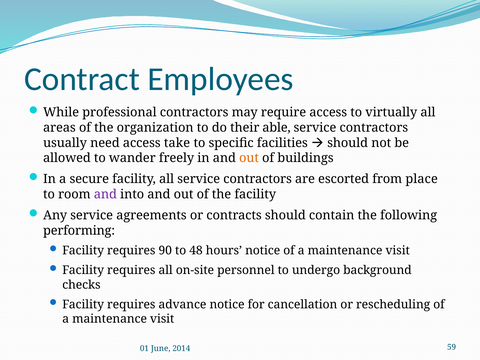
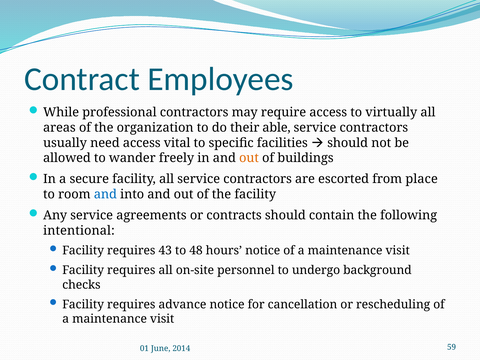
take: take -> vital (177, 143)
and colour: purple -> blue (105, 194)
performing: performing -> intentional (79, 231)
90: 90 -> 43 (165, 251)
